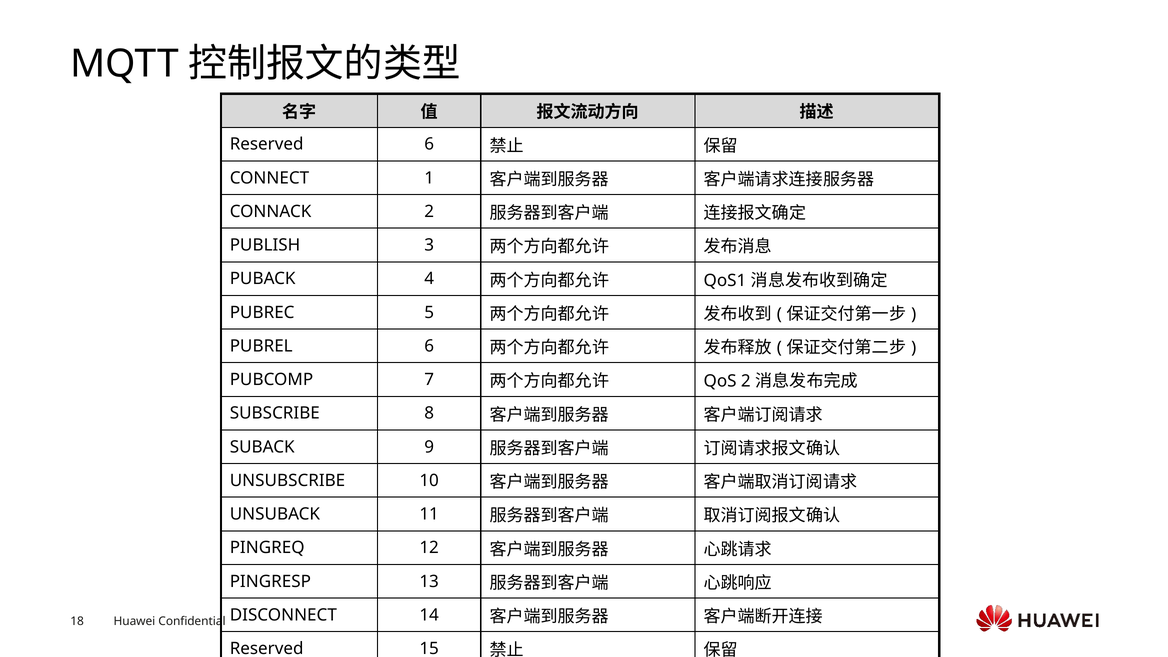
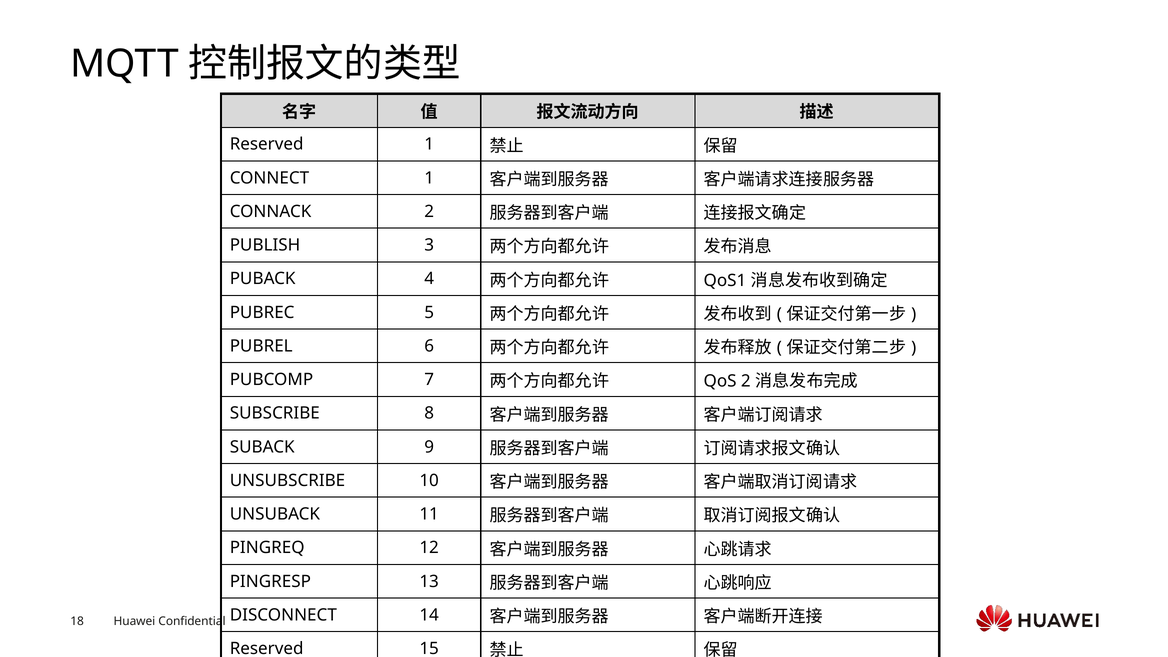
Reserved 6: 6 -> 1 (429, 144)
